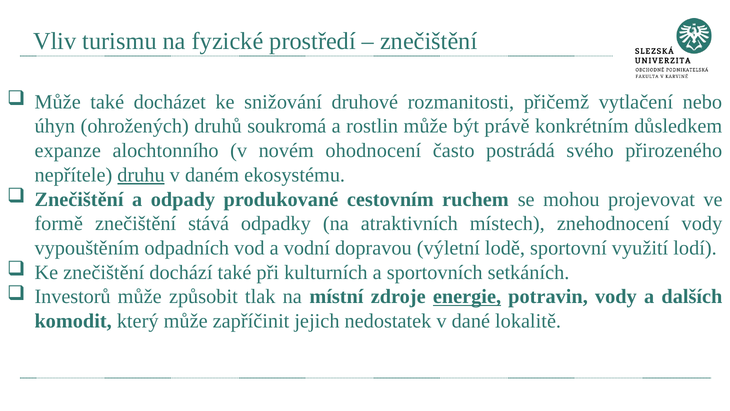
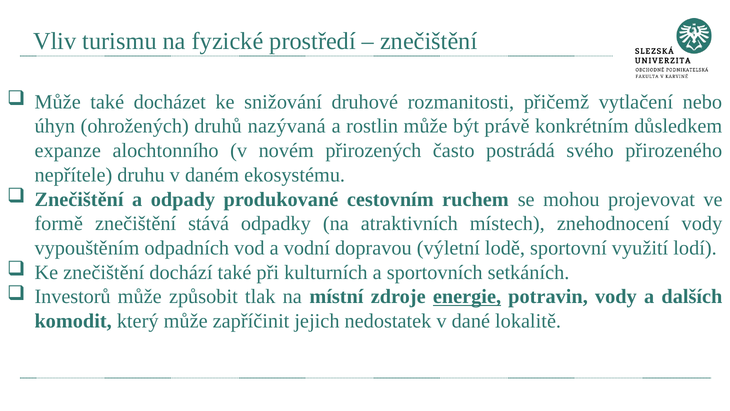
soukromá: soukromá -> nazývaná (287, 126)
ohodnocení: ohodnocení -> přirozených (373, 150)
druhu underline: present -> none (141, 175)
